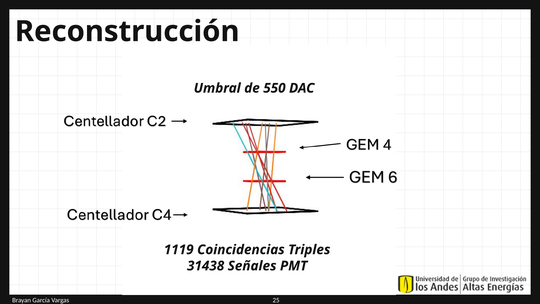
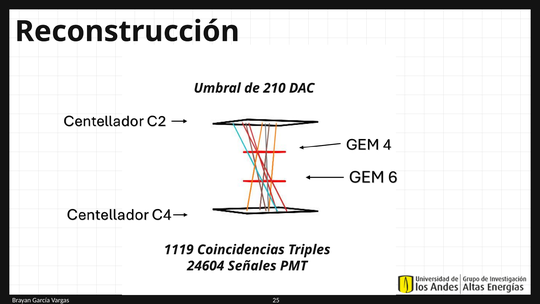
550: 550 -> 210 (274, 88)
31438: 31438 -> 24604 (206, 266)
